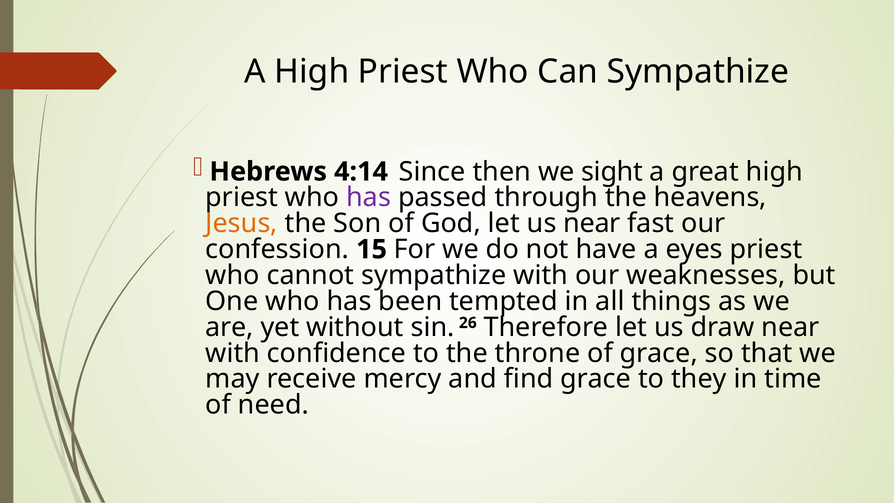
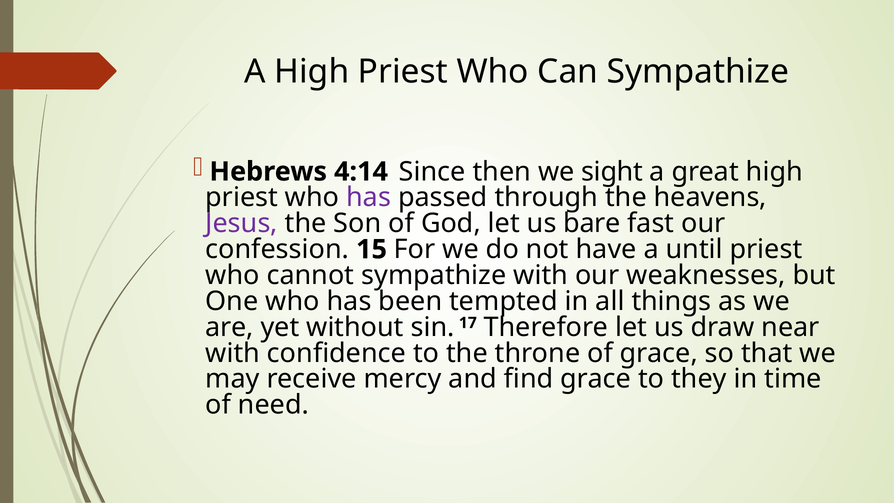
Jesus colour: orange -> purple (242, 223)
us near: near -> bare (592, 223)
eyes: eyes -> until (694, 249)
26: 26 -> 17 (468, 323)
